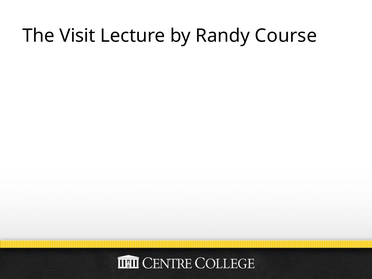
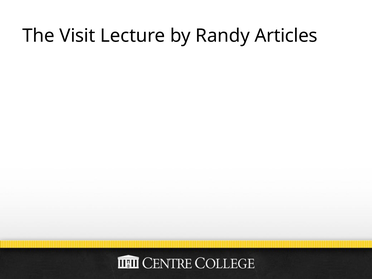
Course: Course -> Articles (286, 36)
